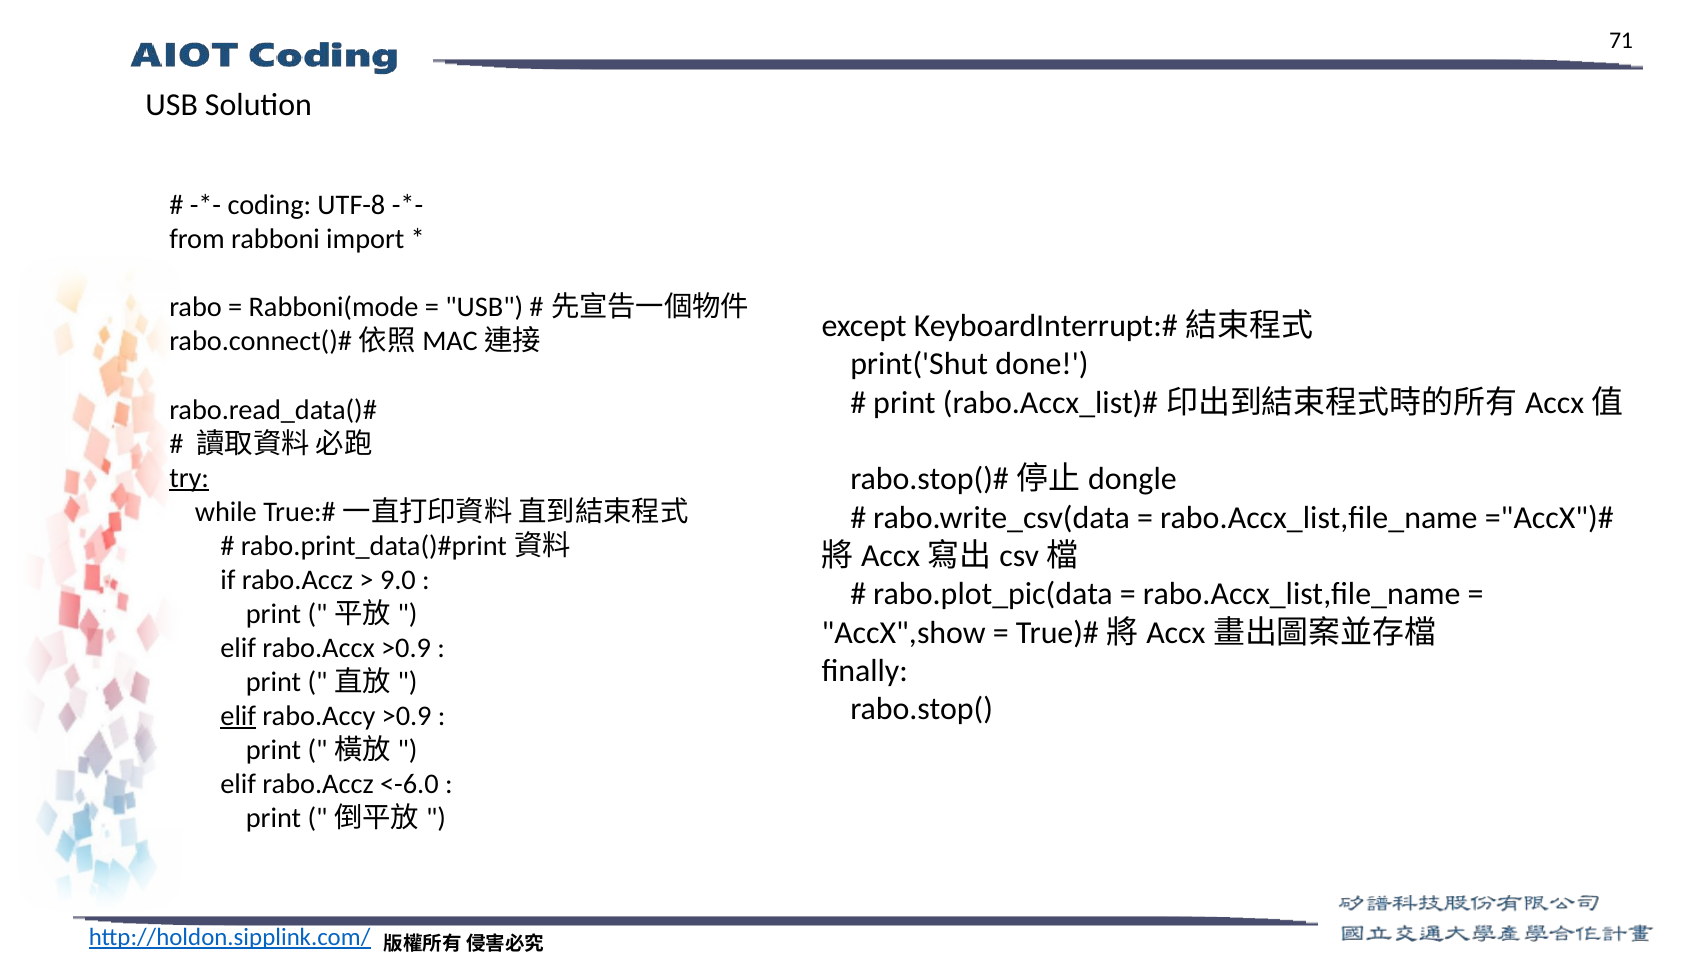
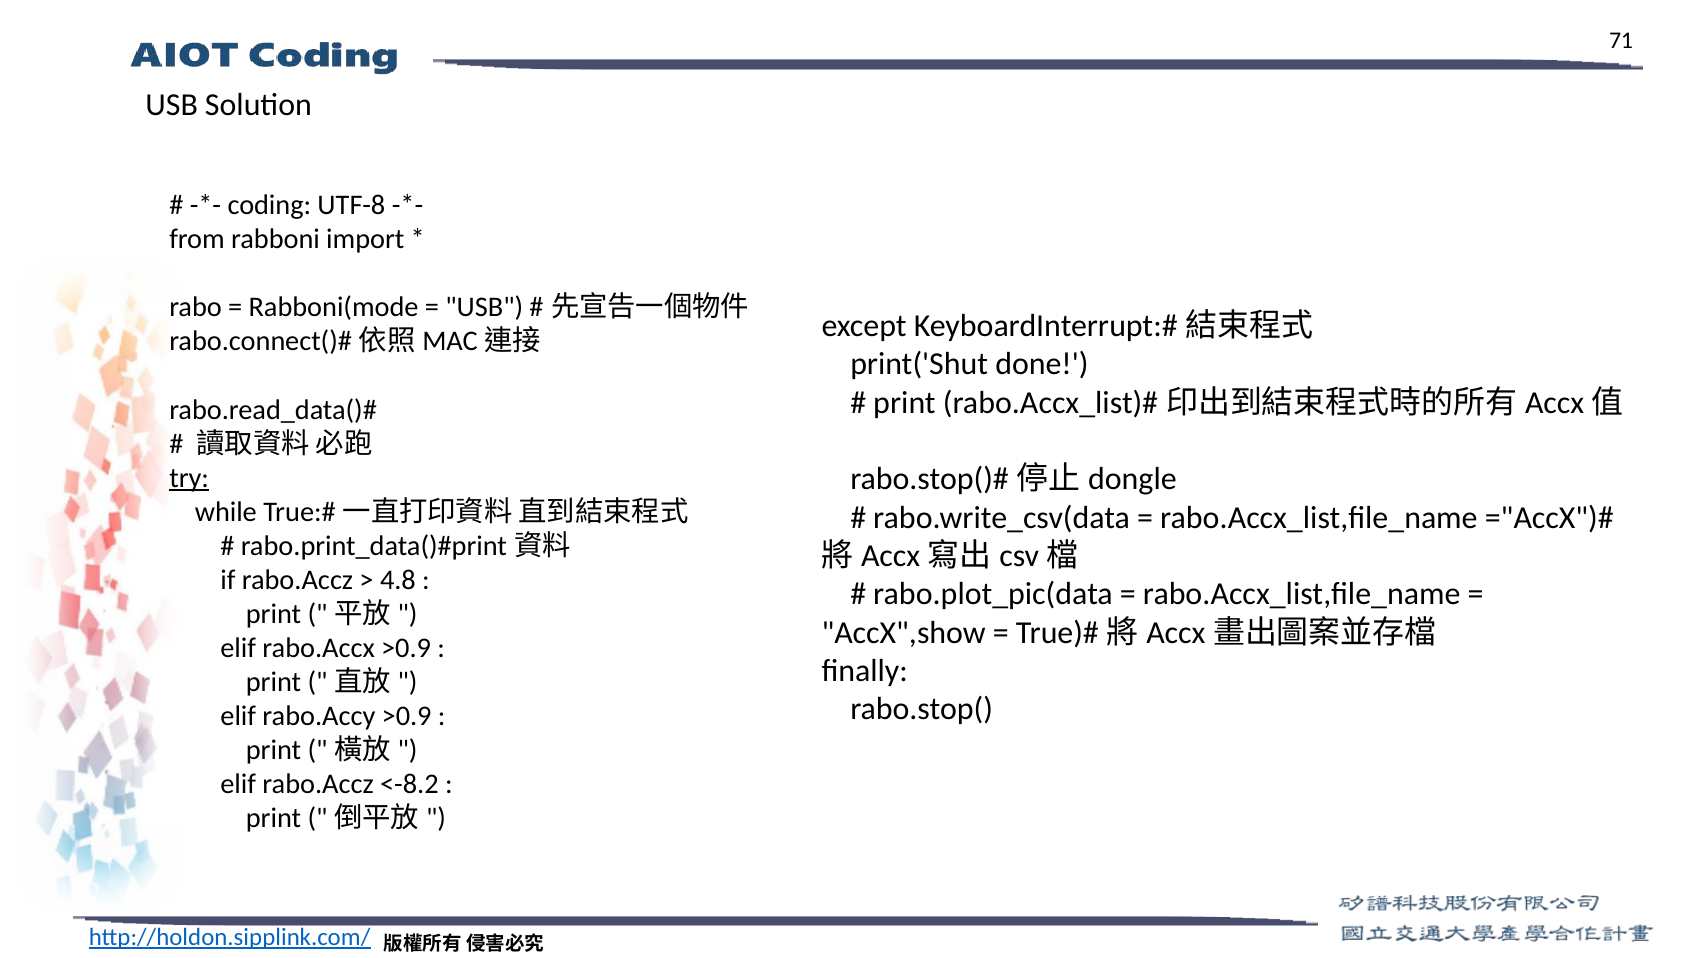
9.0: 9.0 -> 4.8 (398, 580)
elif underline: present -> none (238, 716)
<-6.0: <-6.0 -> <-8.2 (409, 784)
